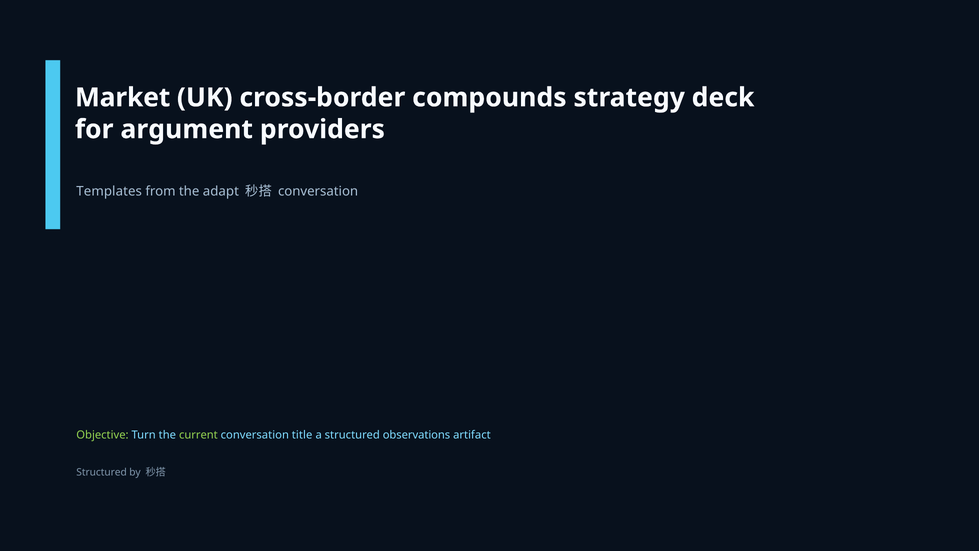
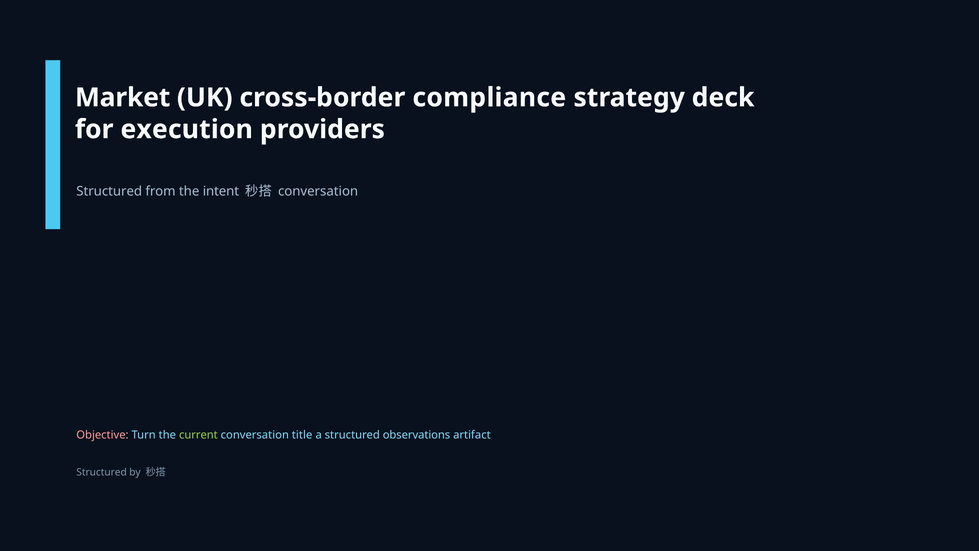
compounds: compounds -> compliance (489, 98)
argument: argument -> execution (187, 129)
Templates: Templates -> Structured (109, 191)
adapt: adapt -> intent (221, 191)
Objective colour: light green -> pink (102, 435)
